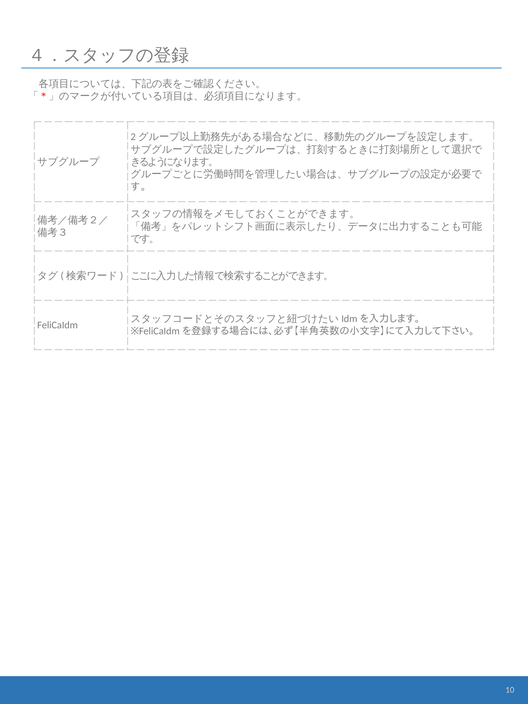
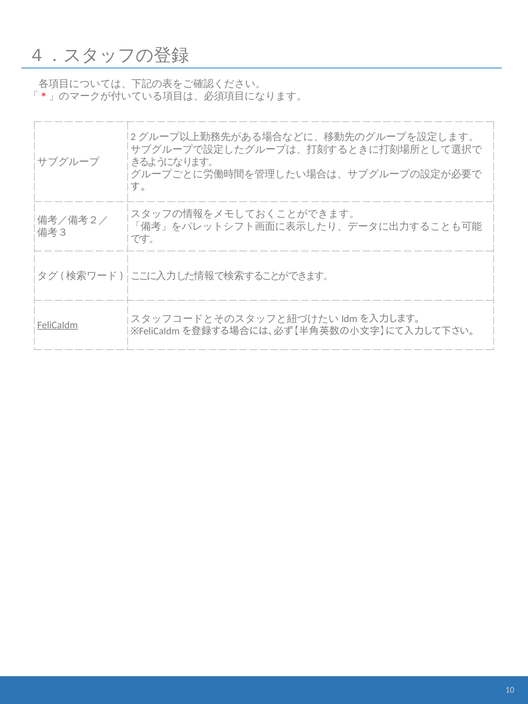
FeliCaIdm underline: none -> present (58, 325)
